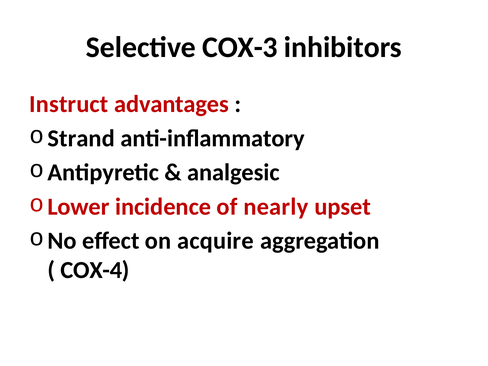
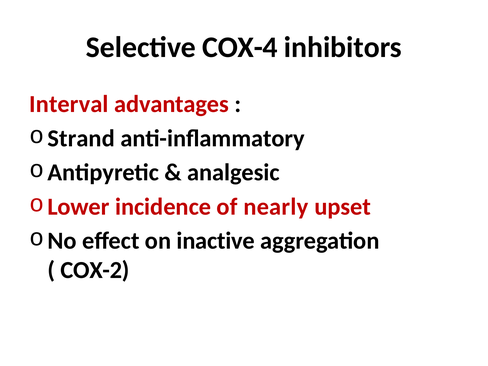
COX-3: COX-3 -> COX-4 (240, 47)
Instruct: Instruct -> Interval (69, 104)
acquire: acquire -> inactive (216, 241)
COX-4: COX-4 -> COX-2 (95, 270)
